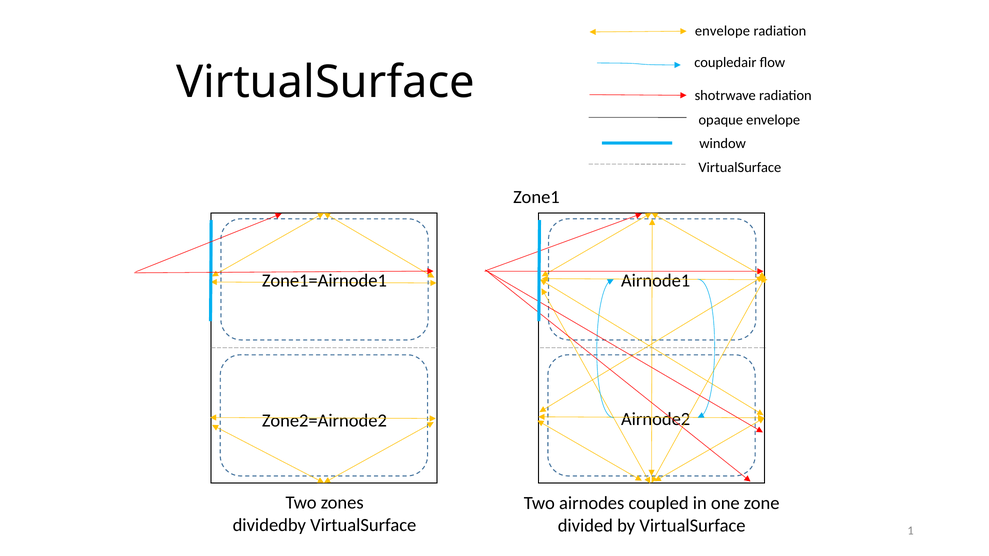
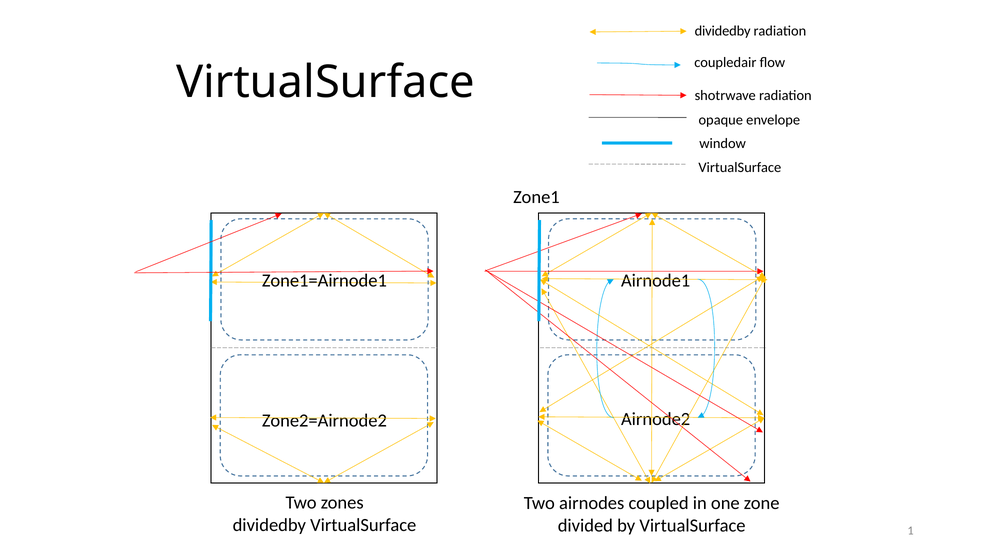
envelope: envelope -> dividedby (723, 31)
